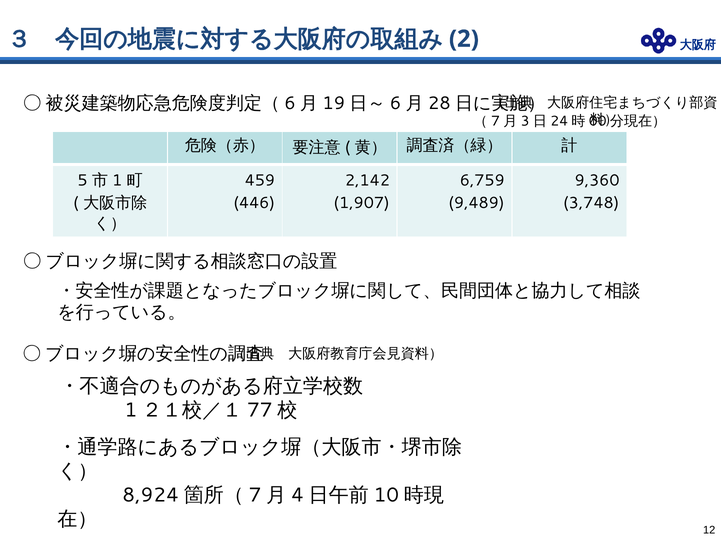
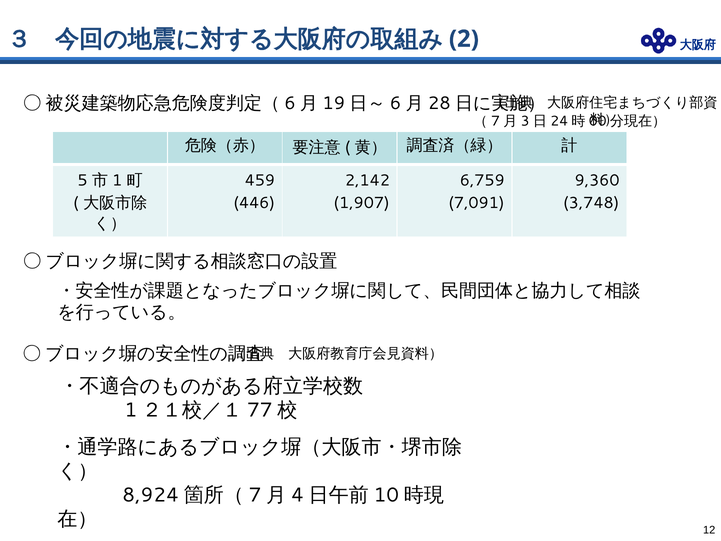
9,489: 9,489 -> 7,091 (476, 203)
